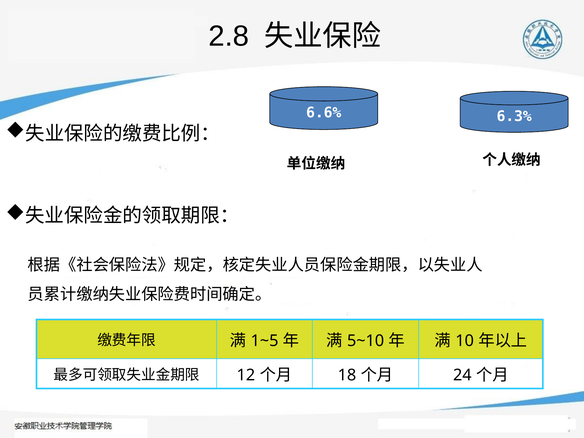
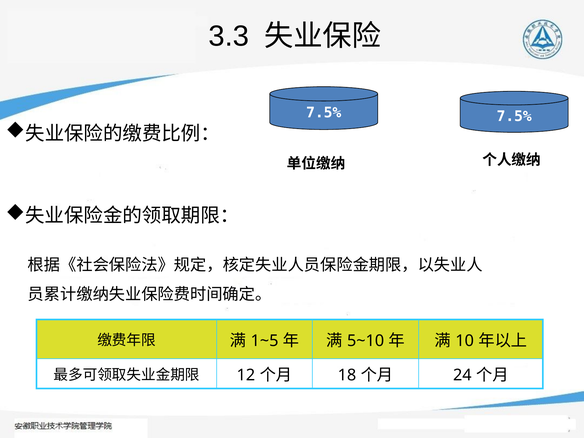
2.8: 2.8 -> 3.3 (229, 36)
6.6%: 6.6% -> 7.5% (324, 113)
6.3%: 6.3% -> 7.5% (514, 116)
